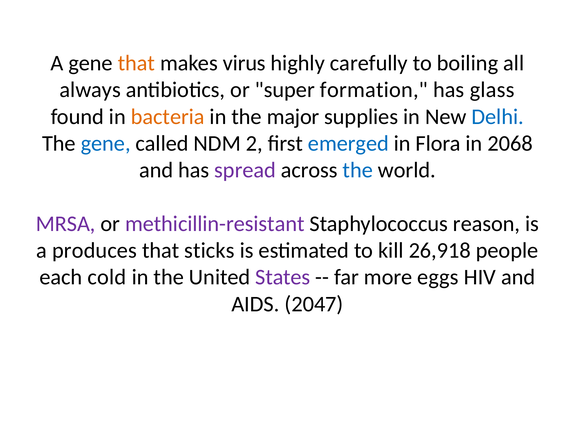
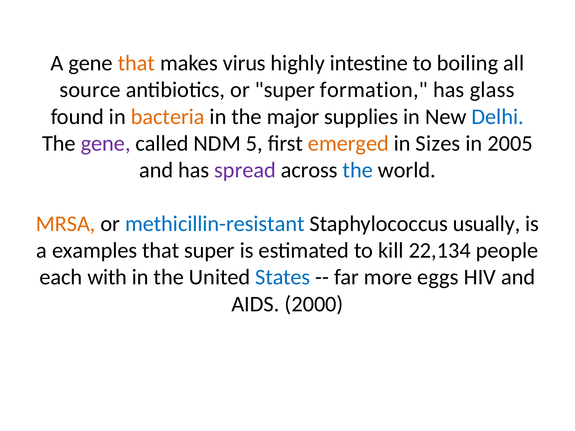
carefully: carefully -> intestine (369, 63)
always: always -> source (90, 90)
gene colour: blue -> purple (106, 143)
2: 2 -> 5 (254, 143)
emerged colour: blue -> orange (348, 143)
Flora: Flora -> Sizes (438, 143)
2068: 2068 -> 2005 (510, 143)
MRSA colour: purple -> orange (66, 224)
methicillin-resistant colour: purple -> blue (215, 224)
reason: reason -> usually (487, 224)
produces: produces -> examples (95, 251)
that sticks: sticks -> super (210, 251)
26,918: 26,918 -> 22,134 (440, 251)
cold: cold -> with (107, 277)
States colour: purple -> blue (283, 277)
2047: 2047 -> 2000 (314, 304)
